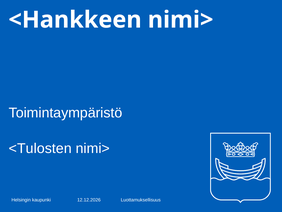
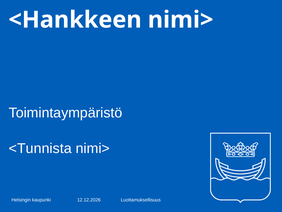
<Tulosten: <Tulosten -> <Tunnista (40, 148)
